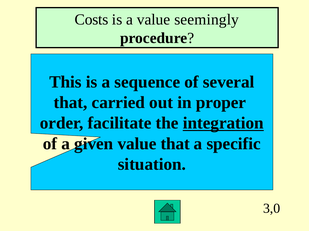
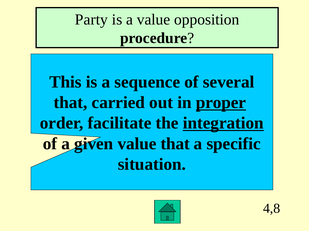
Costs: Costs -> Party (91, 20)
seemingly: seemingly -> opposition (207, 20)
proper underline: none -> present (221, 103)
3,0: 3,0 -> 4,8 (272, 209)
